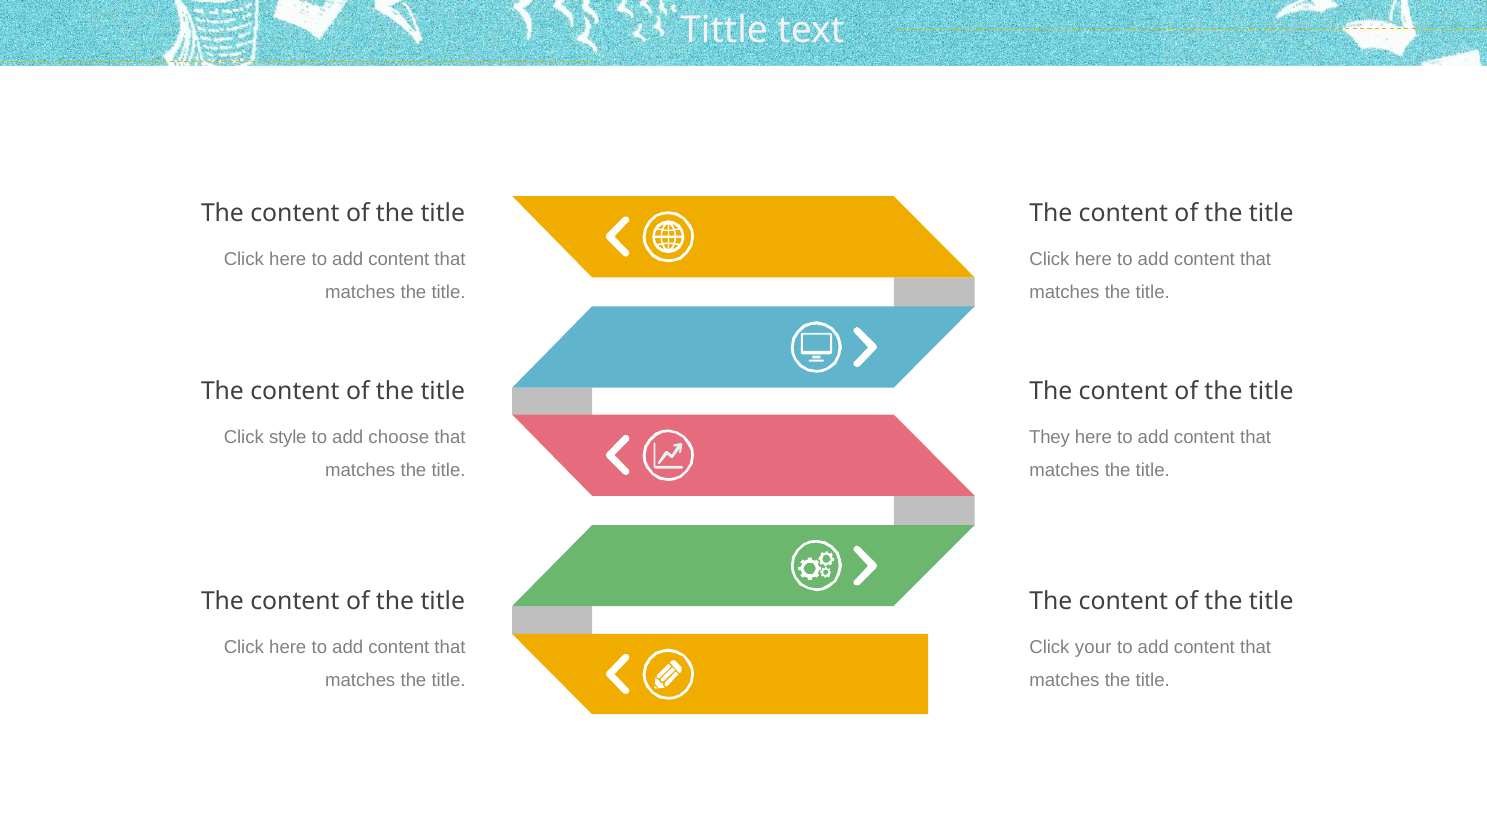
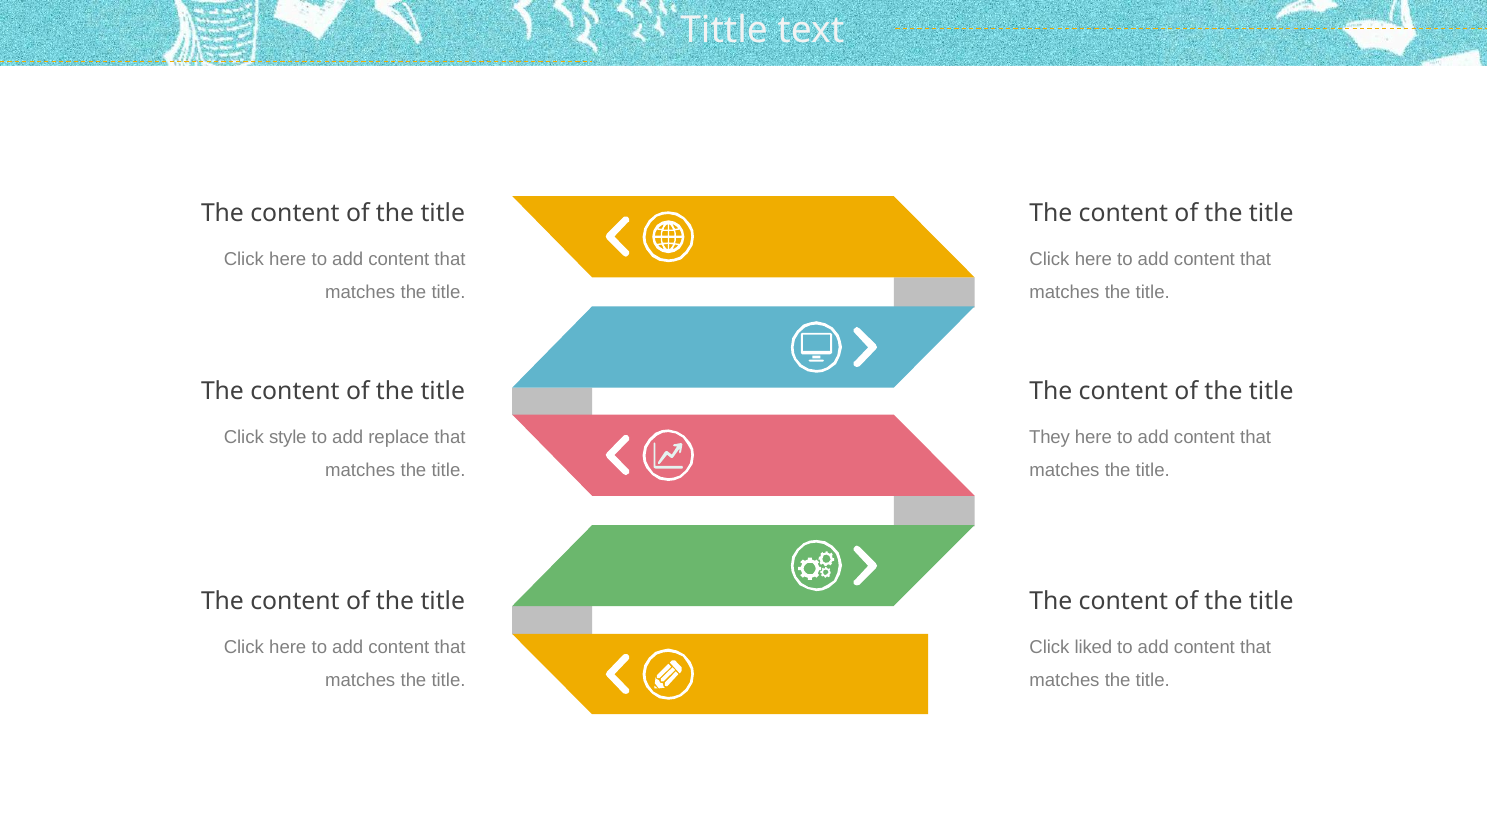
choose: choose -> replace (399, 437)
your: your -> liked (1093, 647)
